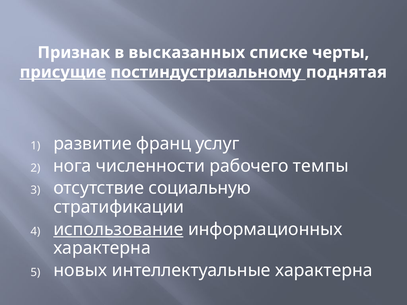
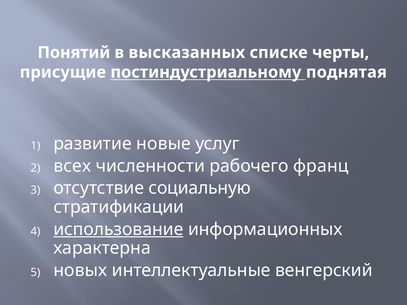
Признак: Признак -> Понятий (74, 53)
присущие underline: present -> none (63, 72)
франц: франц -> новые (164, 144)
нога: нога -> всех (72, 166)
темпы: темпы -> франц (321, 166)
интеллектуальные характерна: характерна -> венгерский (324, 271)
